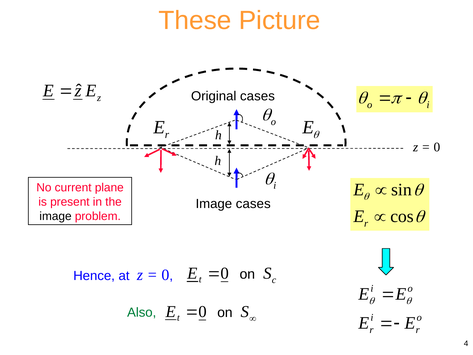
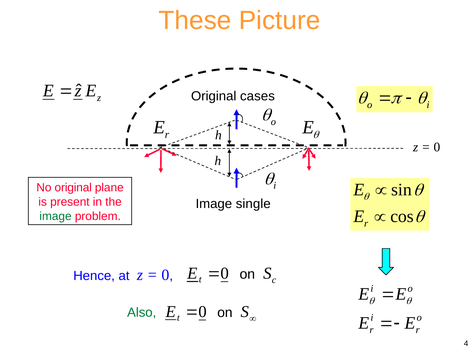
No current: current -> original (73, 188)
Image cases: cases -> single (253, 204)
image colour: black -> green (55, 216)
